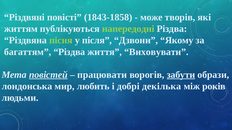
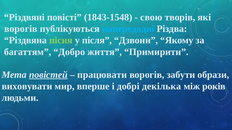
1843-1858: 1843-1858 -> 1843-1548 (108, 17)
може: може -> свою (151, 17)
життям: життям -> ворогів (21, 29)
напередодні colour: light green -> light blue (128, 29)
багаттям Різдва: Різдва -> Добро (69, 52)
Виховувати: Виховувати -> Примирити (156, 52)
забути underline: present -> none (181, 75)
лондонська: лондонська -> виховувати (27, 87)
любить: любить -> вперше (93, 87)
